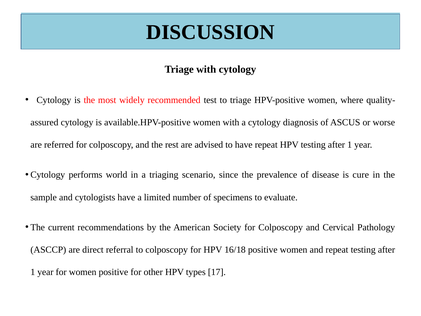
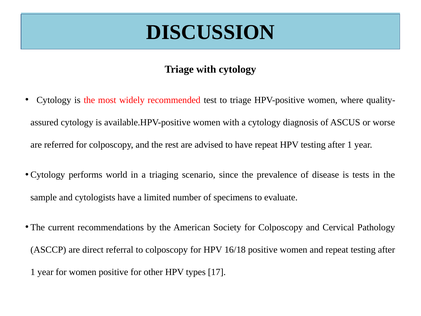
cure: cure -> tests (361, 175)
